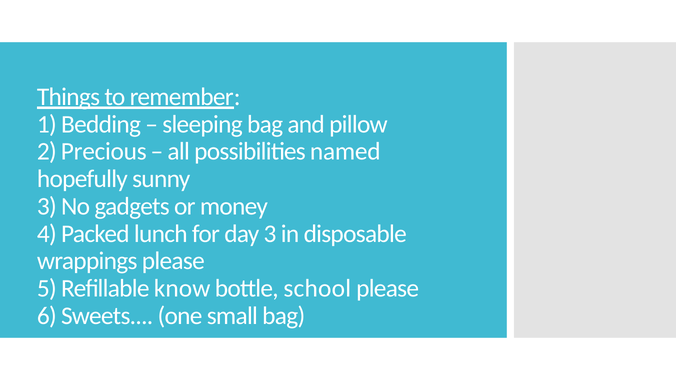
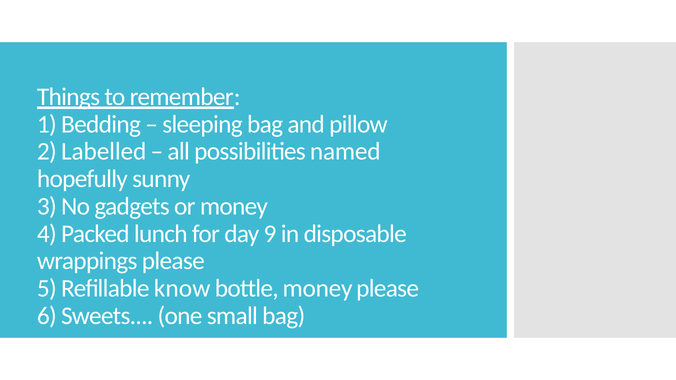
Precious: Precious -> Labelled (104, 152)
day 3: 3 -> 9 (270, 234)
bottle school: school -> money (318, 289)
